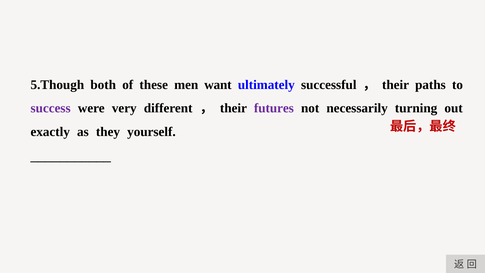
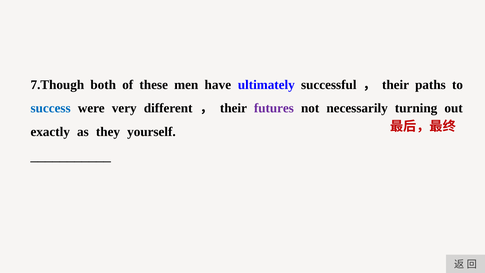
5.Though: 5.Though -> 7.Though (57, 85)
want: want -> have (218, 85)
success colour: purple -> blue (51, 108)
